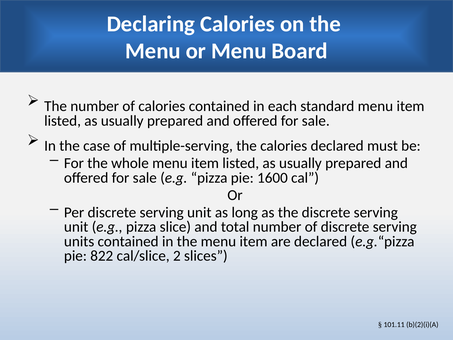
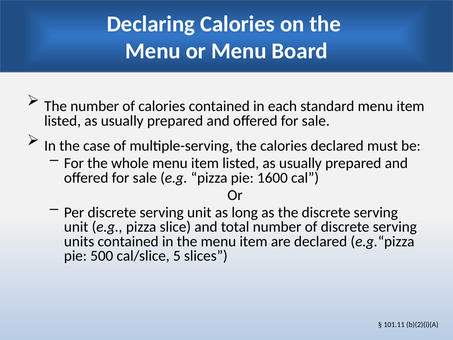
822: 822 -> 500 (102, 256)
2: 2 -> 5 (177, 256)
